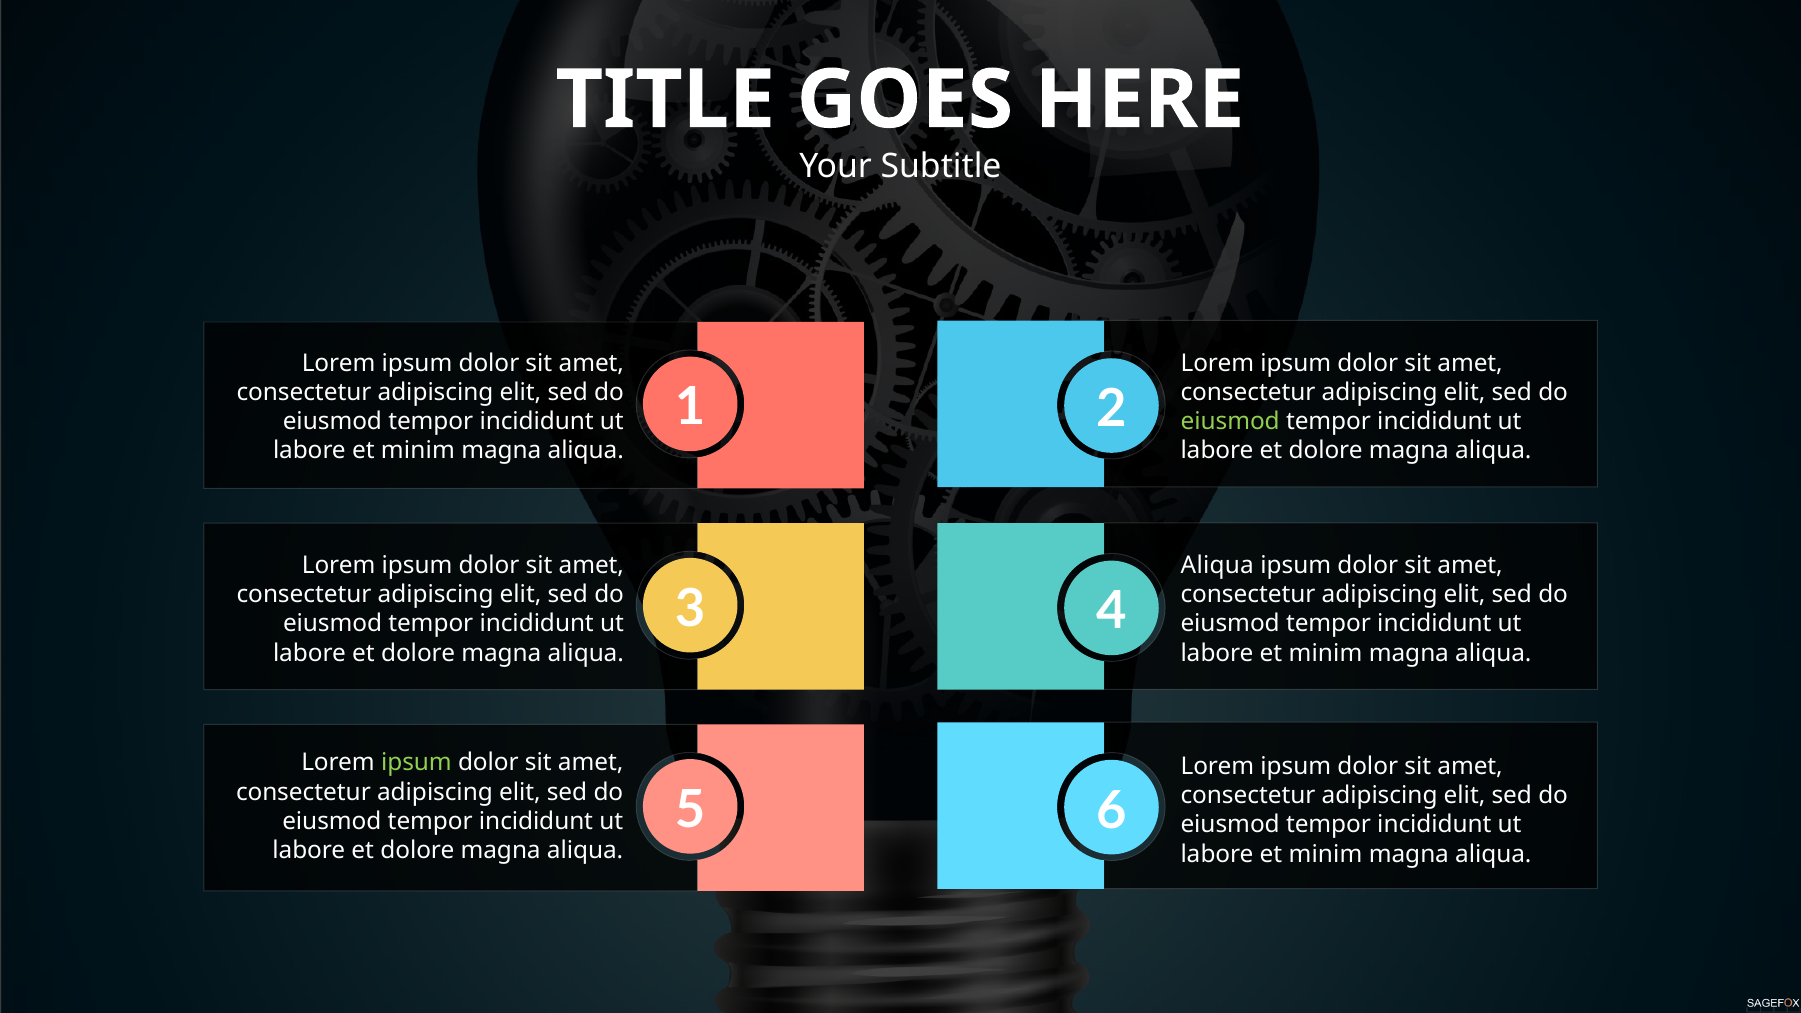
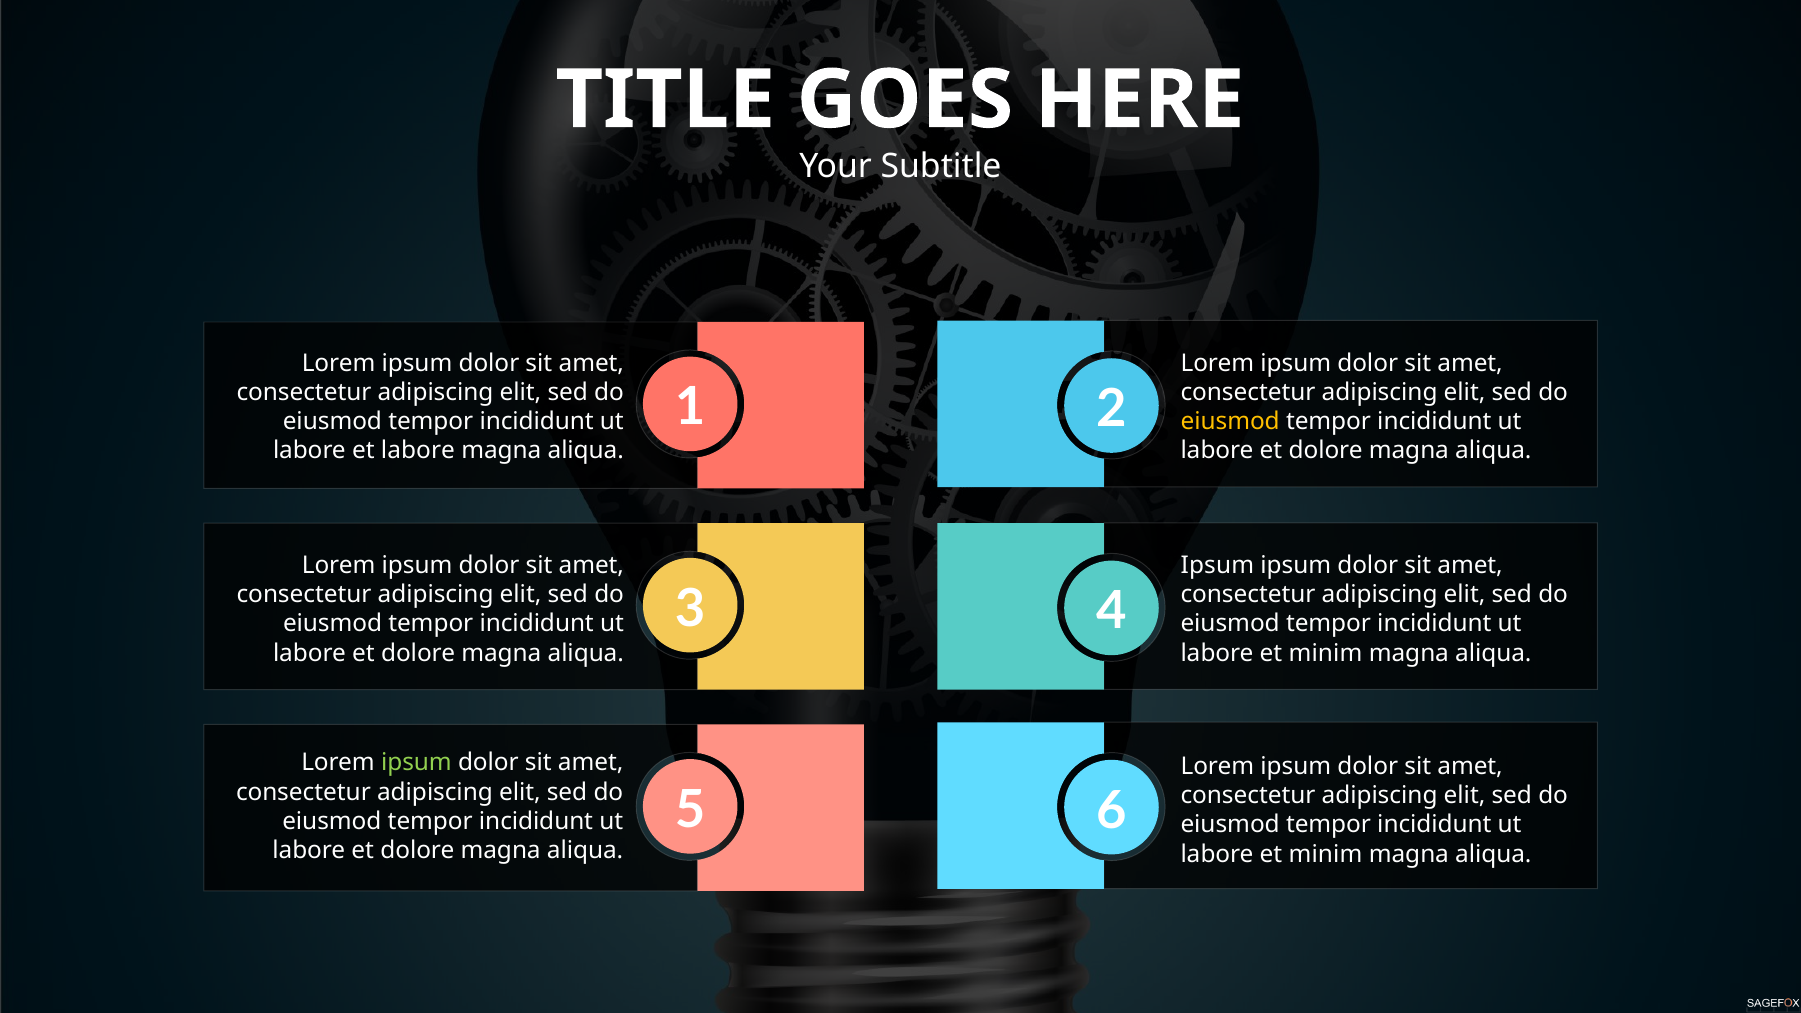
eiusmod colour: light green -> yellow (1230, 422)
minim: minim -> labore (418, 451)
Aliqua: Aliqua -> Ipsum (1217, 565)
